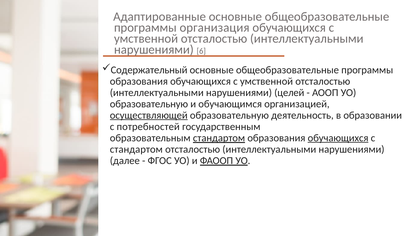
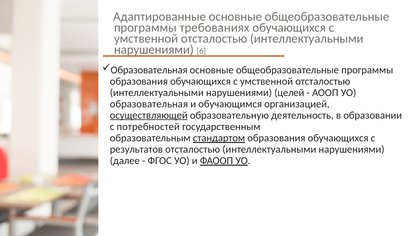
организация: организация -> требованиях (215, 28)
Содержательный: Содержательный -> Образовательная (149, 70)
образовательную: образовательную -> образовательная (149, 104)
обучающихся underline: present -> none (338, 138)
стандартом: стандартом -> результатов (136, 149)
